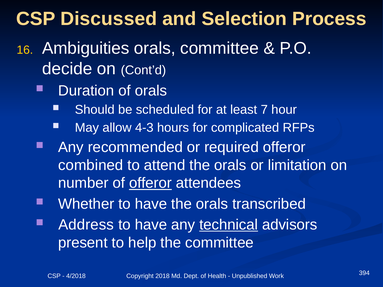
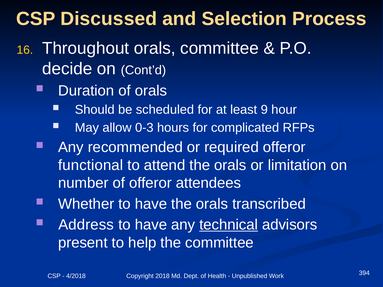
Ambiguities: Ambiguities -> Throughout (86, 48)
7: 7 -> 9 (264, 110)
4-3: 4-3 -> 0-3 (144, 128)
combined: combined -> functional (91, 165)
offeror underline: present -> none (150, 183)
